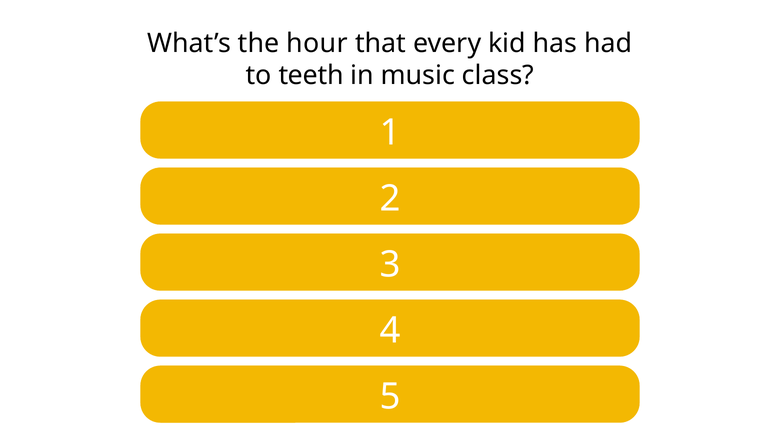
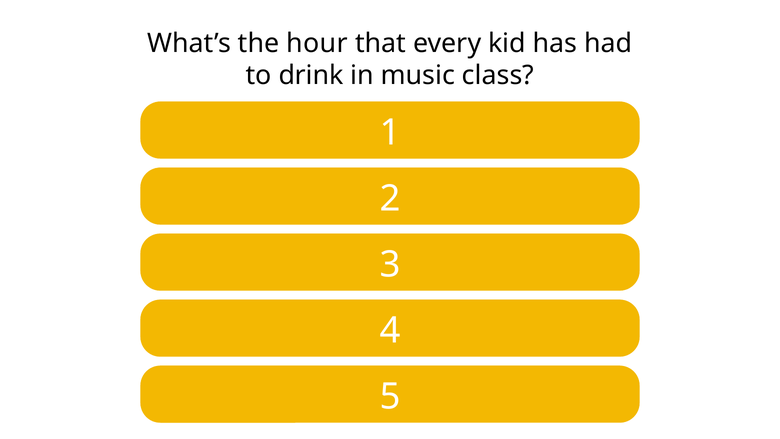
teeth: teeth -> drink (311, 76)
